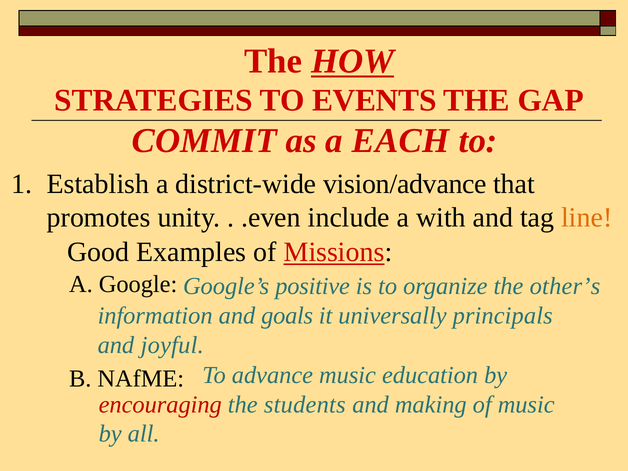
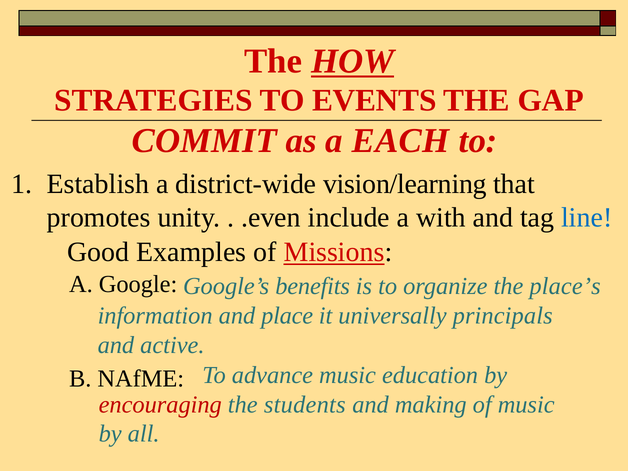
vision/advance: vision/advance -> vision/learning (405, 184)
line colour: orange -> blue (587, 218)
positive: positive -> benefits (313, 286)
other’s: other’s -> place’s (565, 286)
goals: goals -> place (287, 316)
joyful: joyful -> active (172, 345)
